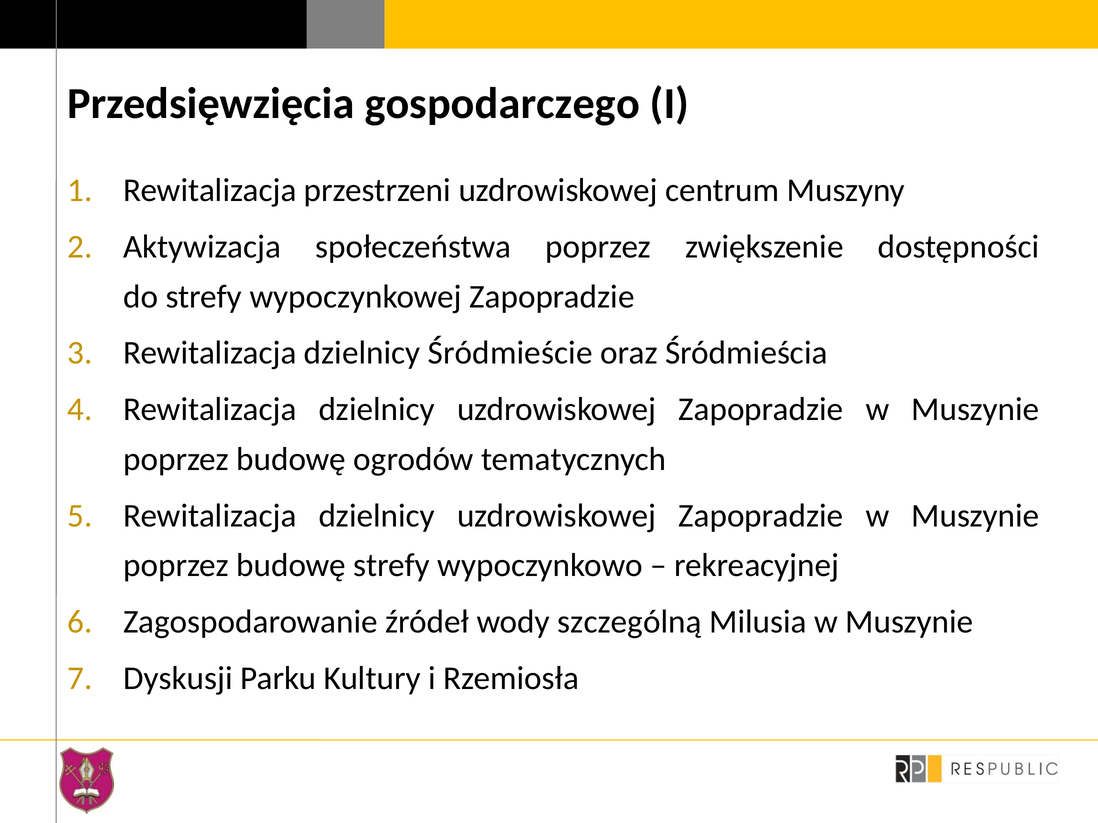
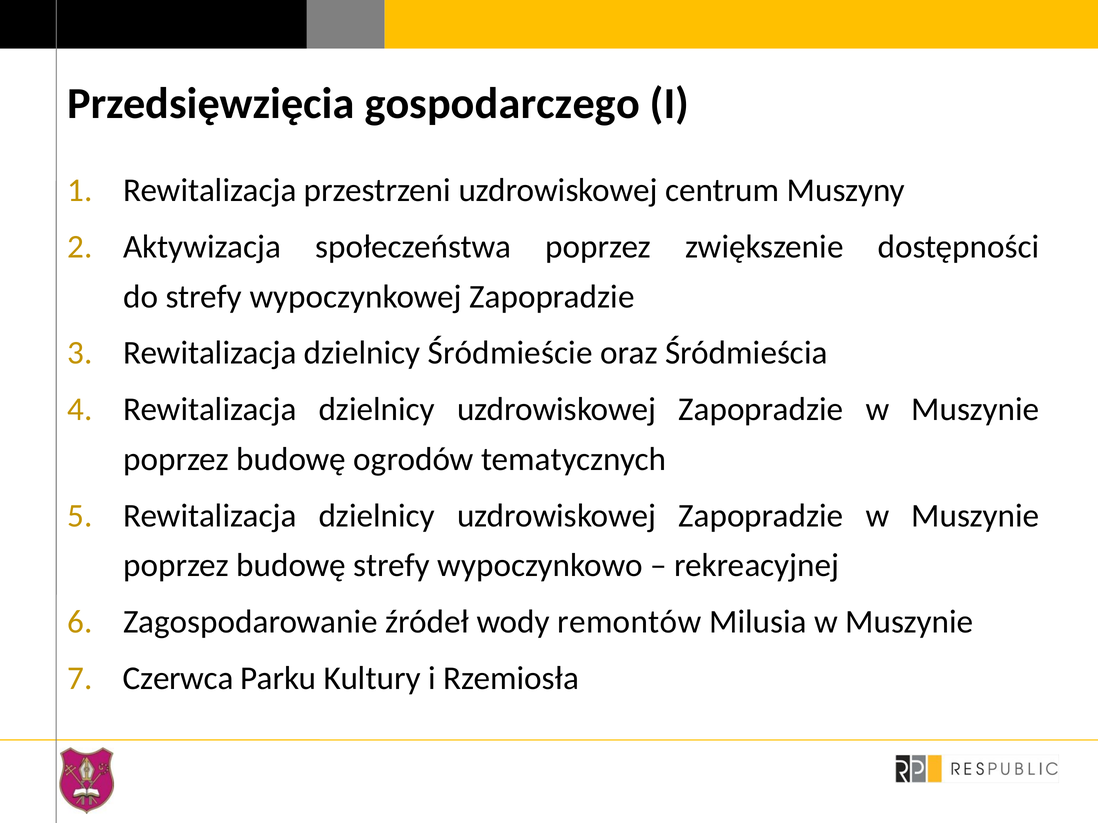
szczególną: szczególną -> remontów (629, 622)
Dyskusji: Dyskusji -> Czerwca (178, 678)
